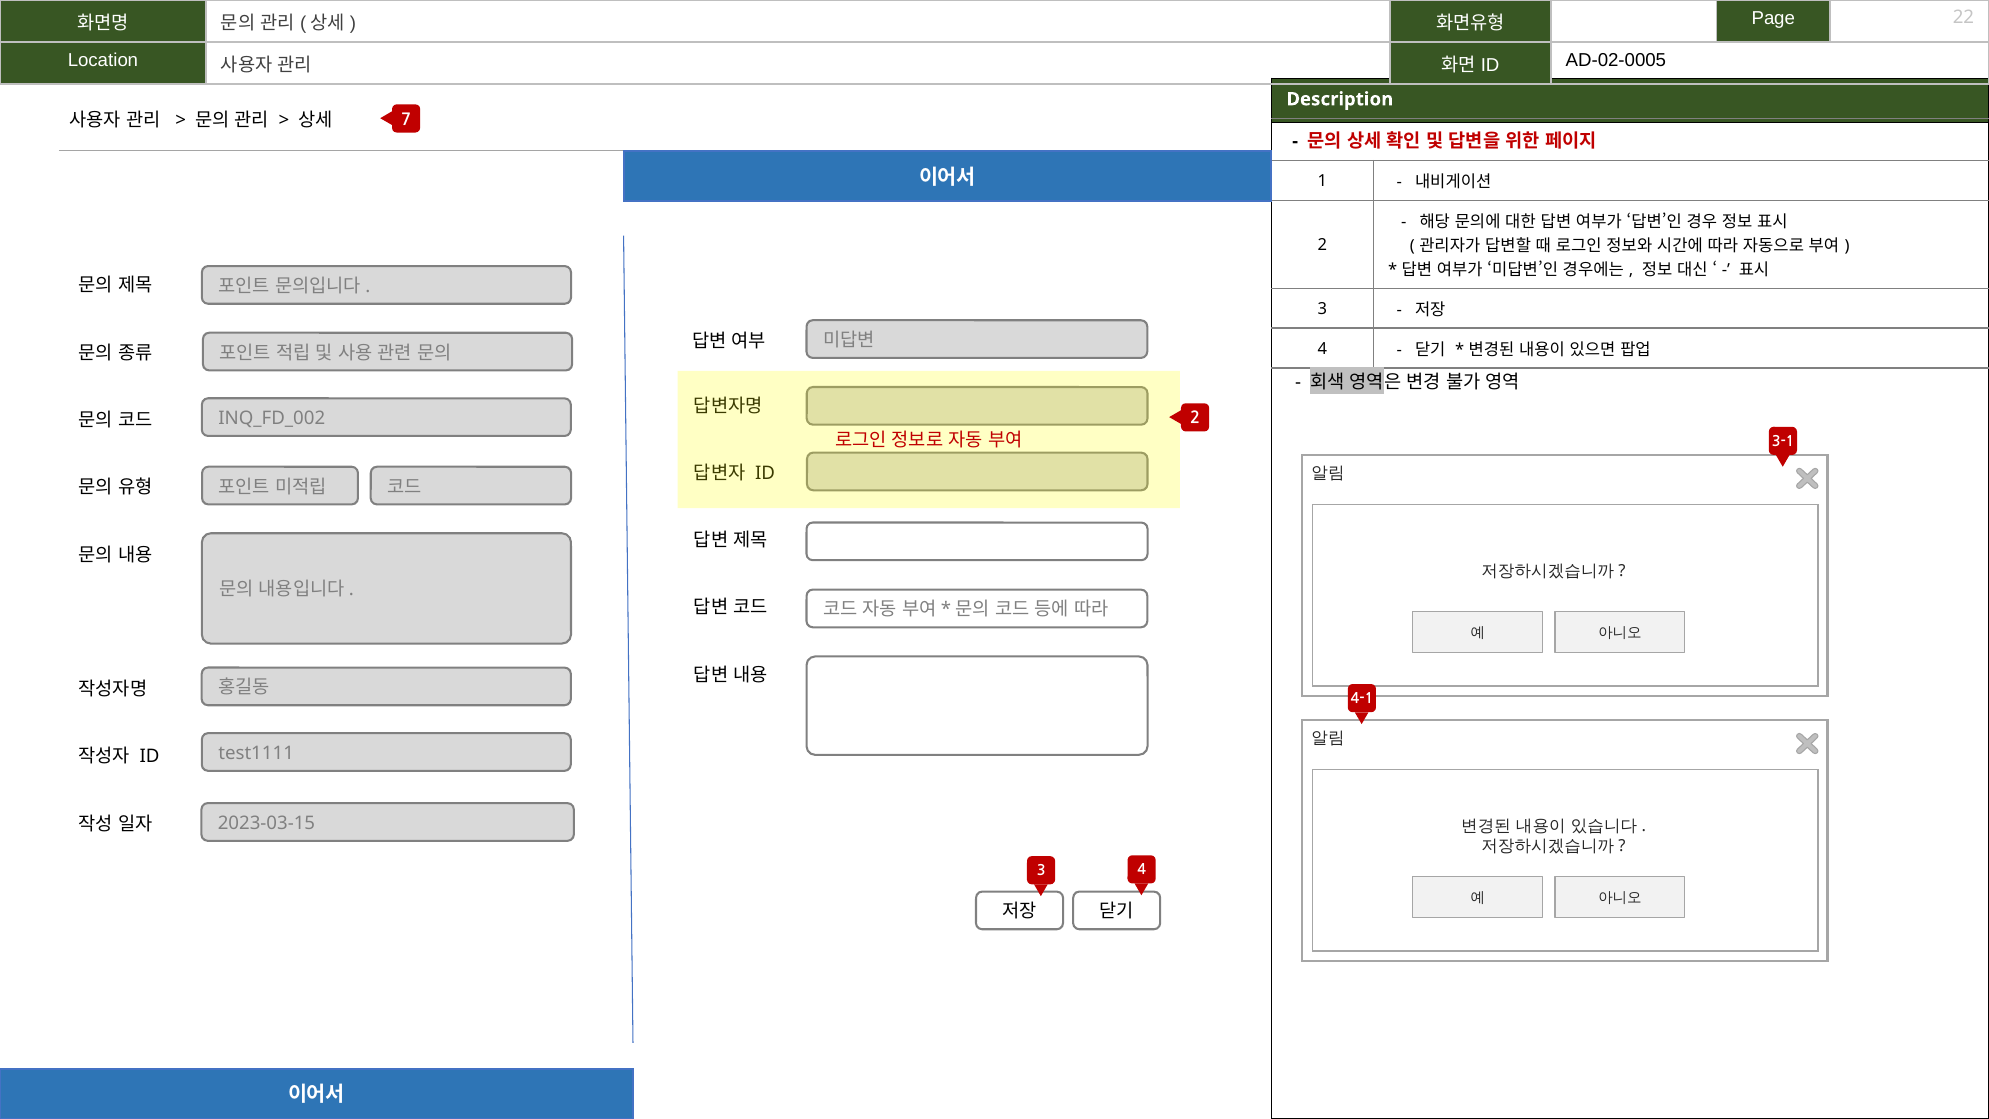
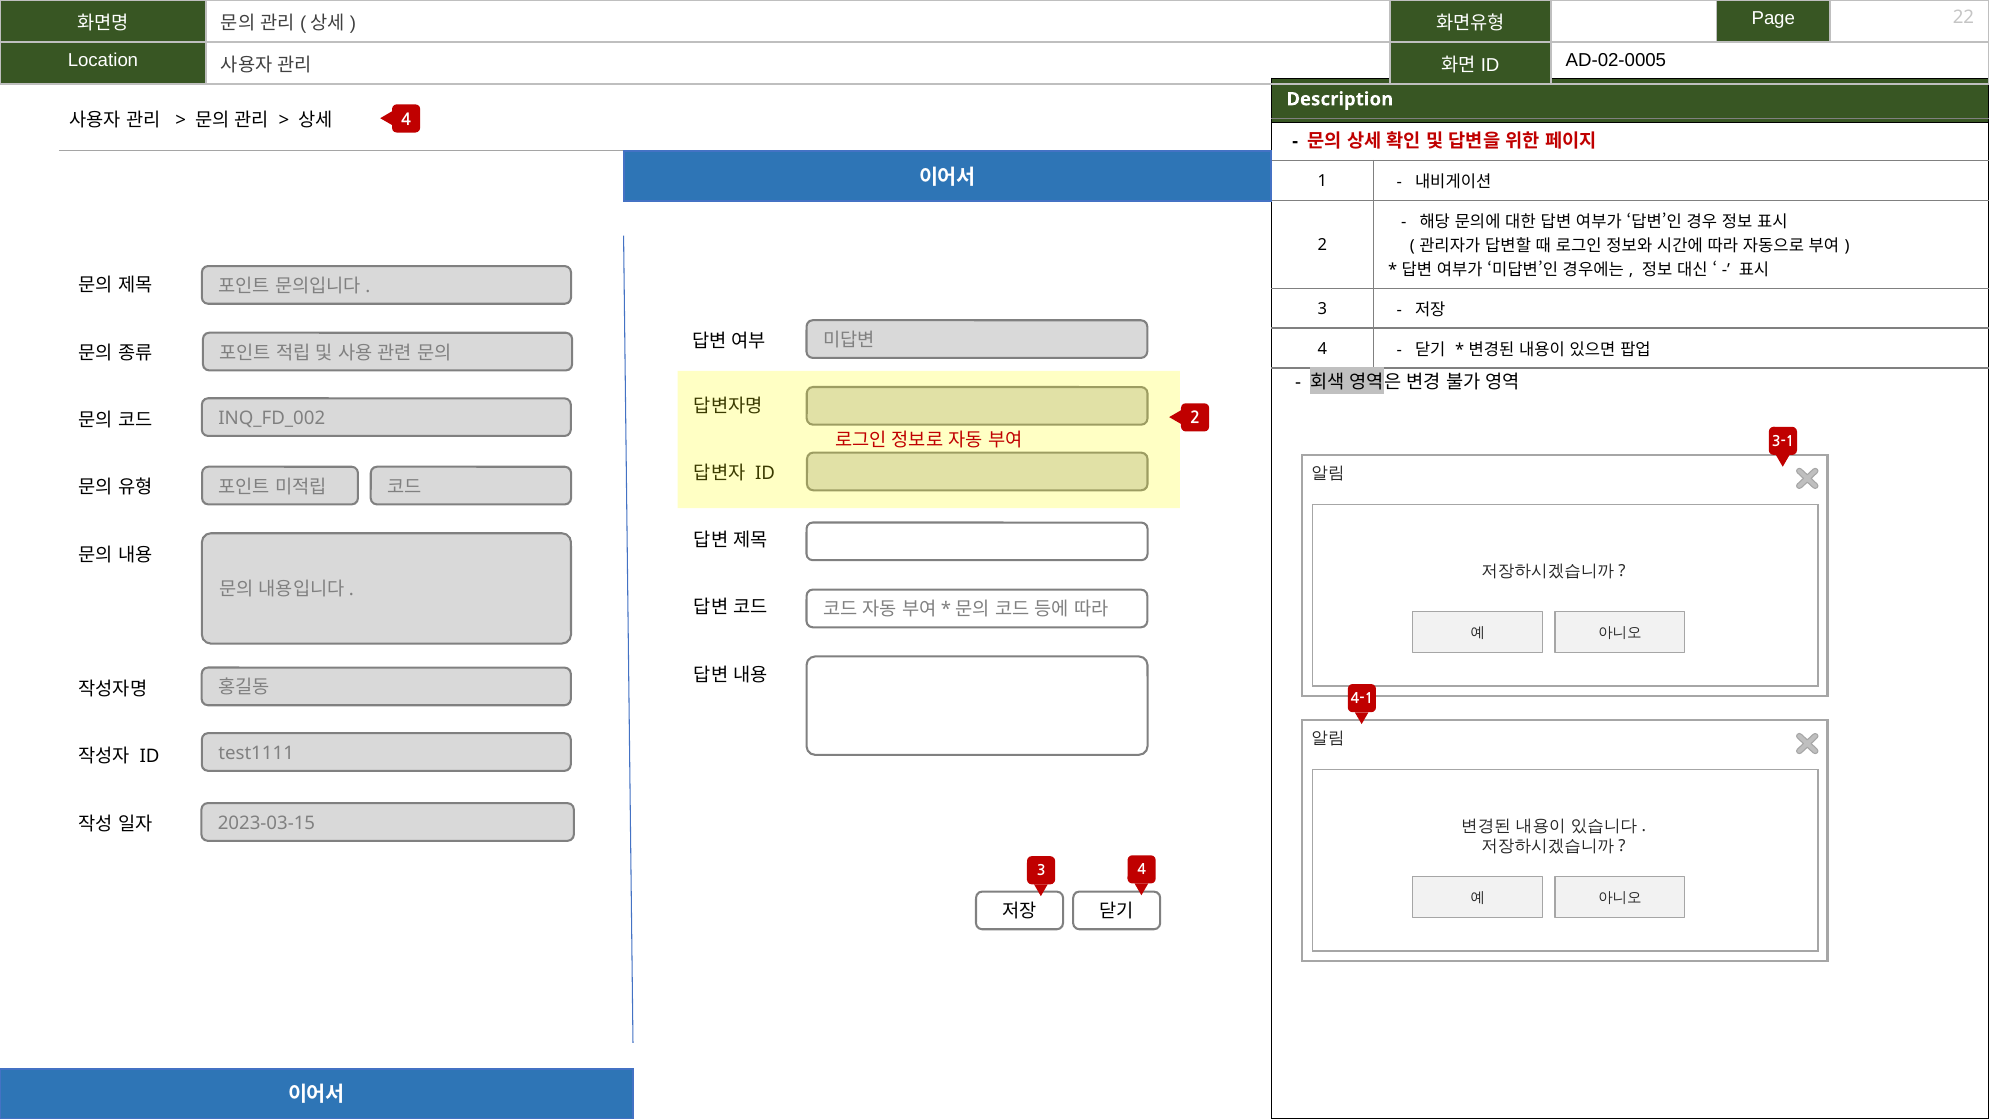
7: 7 -> 4 (406, 120)
